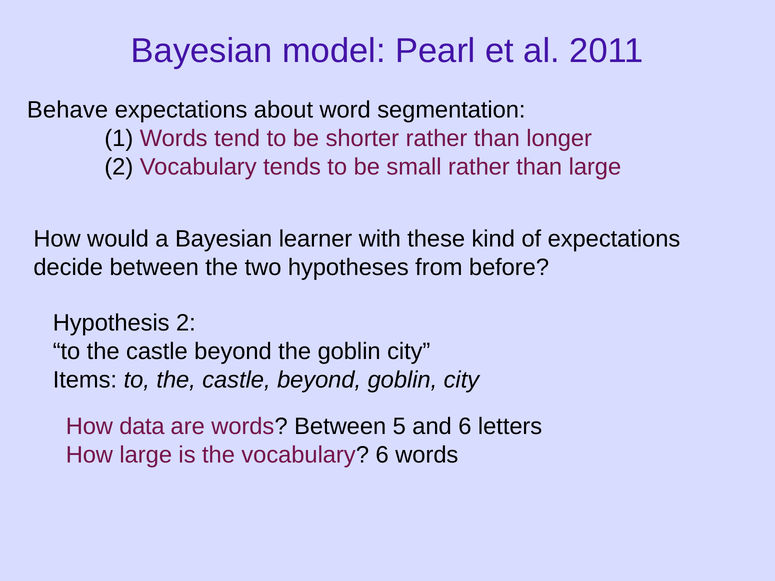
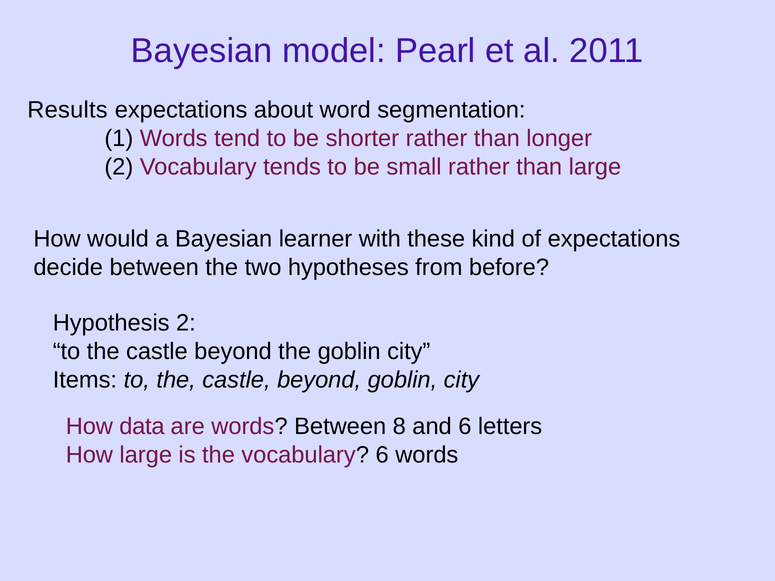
Behave: Behave -> Results (68, 110)
5: 5 -> 8 (399, 427)
